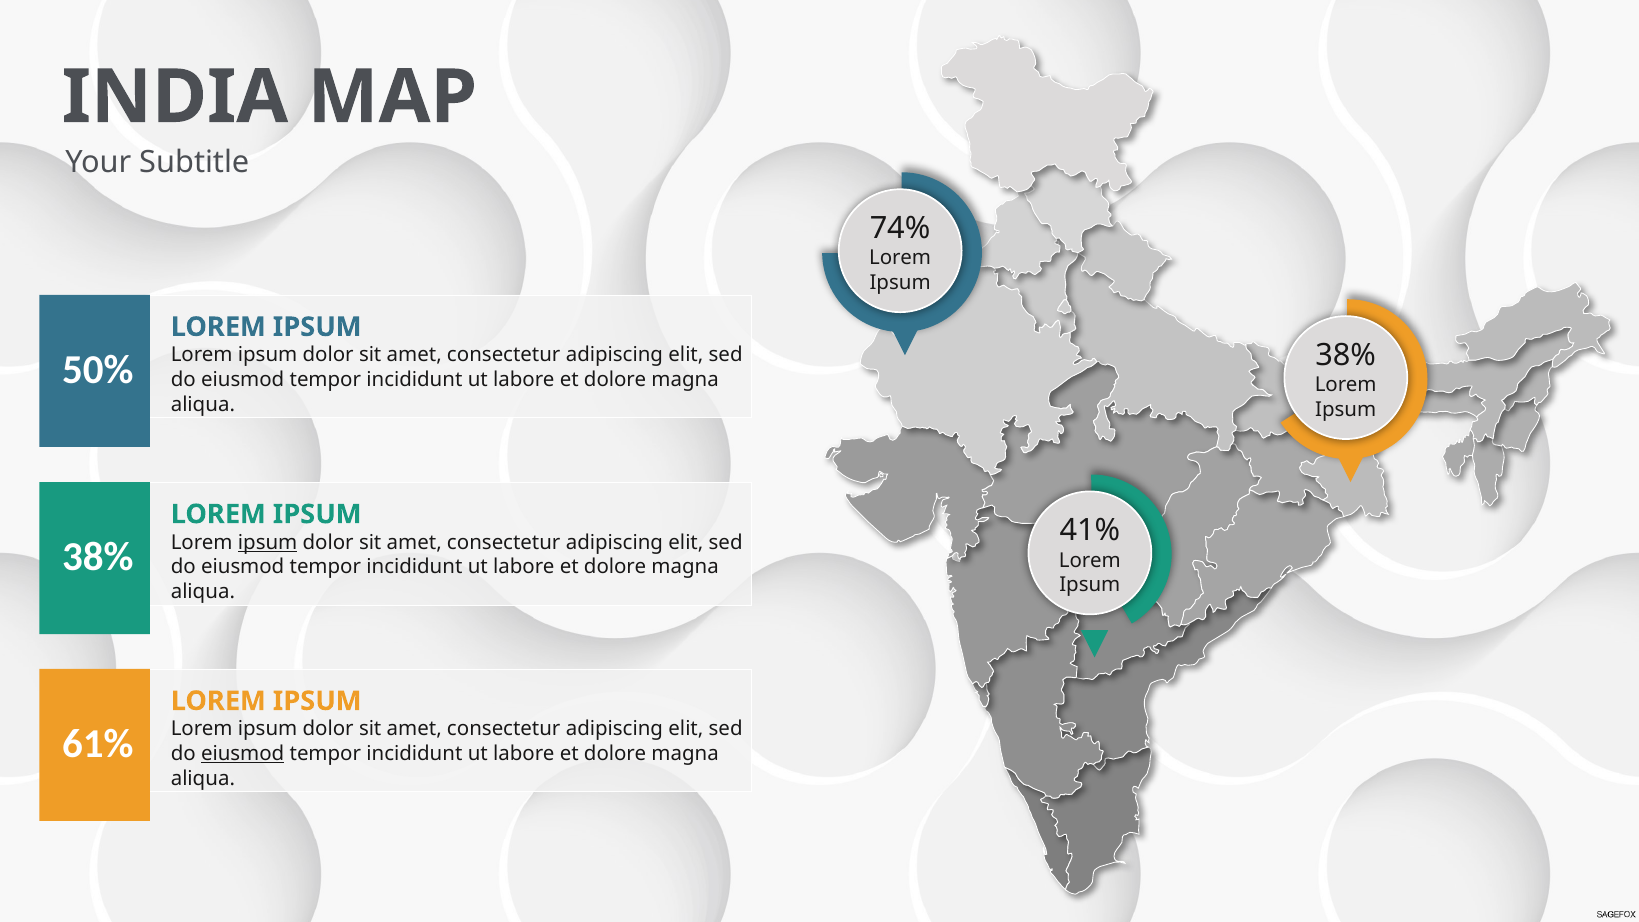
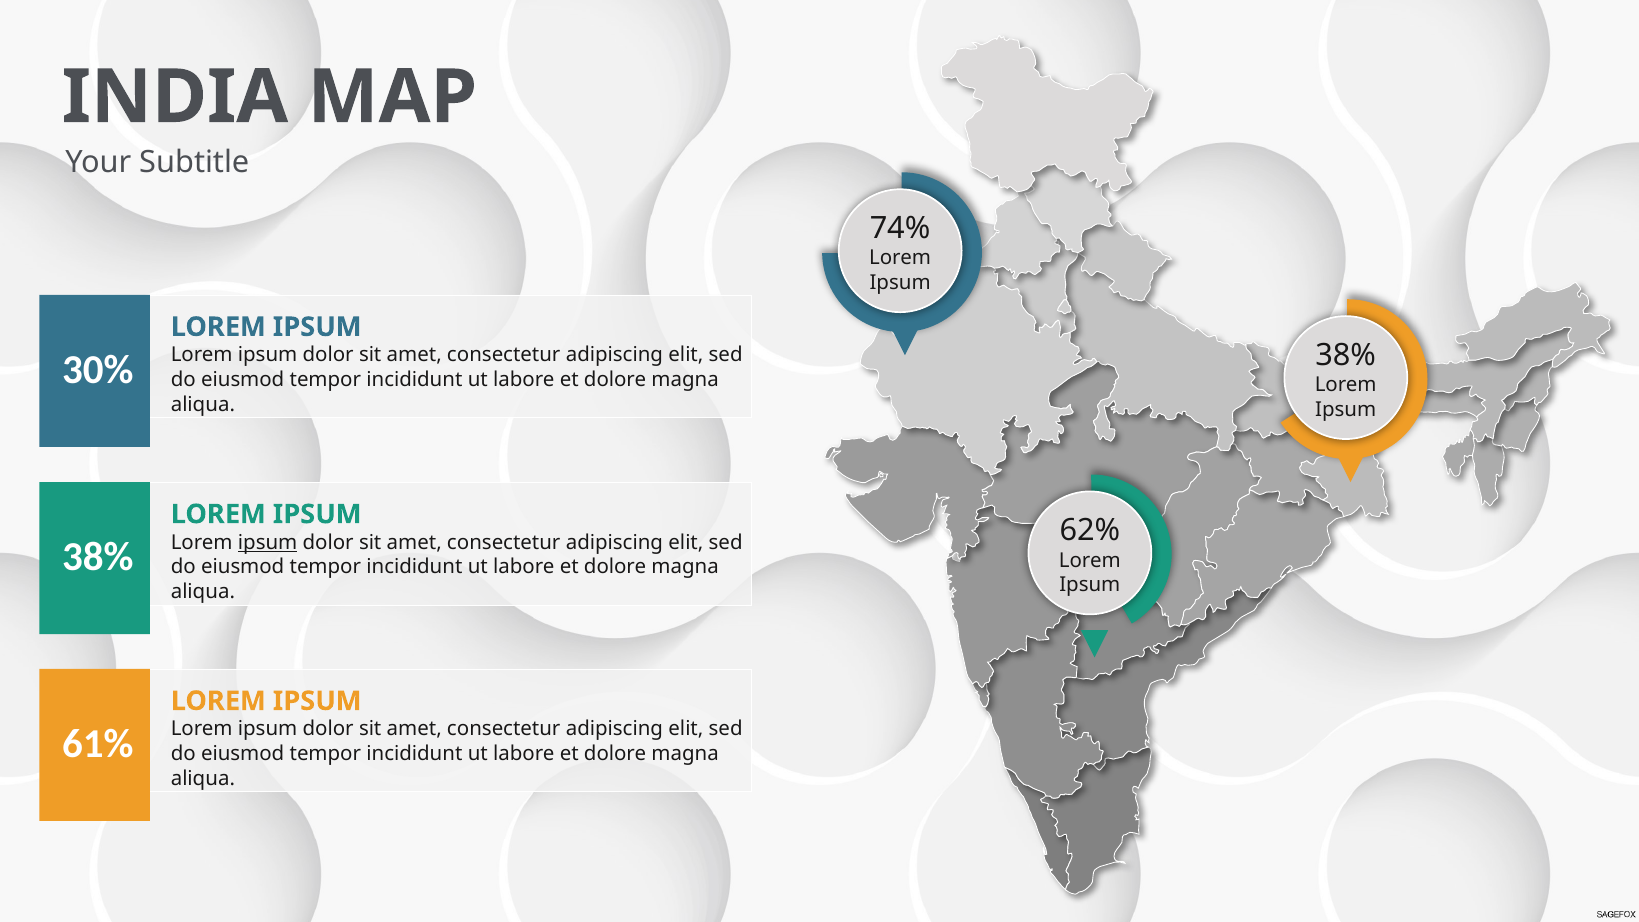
50%: 50% -> 30% (98, 370)
41%: 41% -> 62% (1090, 530)
eiusmod underline: present -> none (243, 754)
